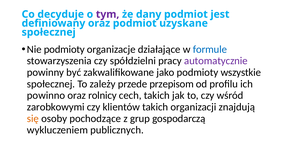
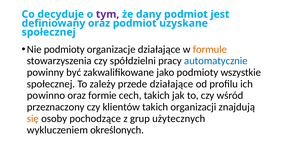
formule colour: blue -> orange (210, 49)
automatycznie colour: purple -> blue (216, 61)
przede przepisom: przepisom -> działające (172, 84)
rolnicy: rolnicy -> formie (102, 95)
zarobkowymi: zarobkowymi -> przeznaczony (56, 107)
gospodarczą: gospodarczą -> użytecznych (179, 118)
publicznych: publicznych -> określonych (117, 130)
